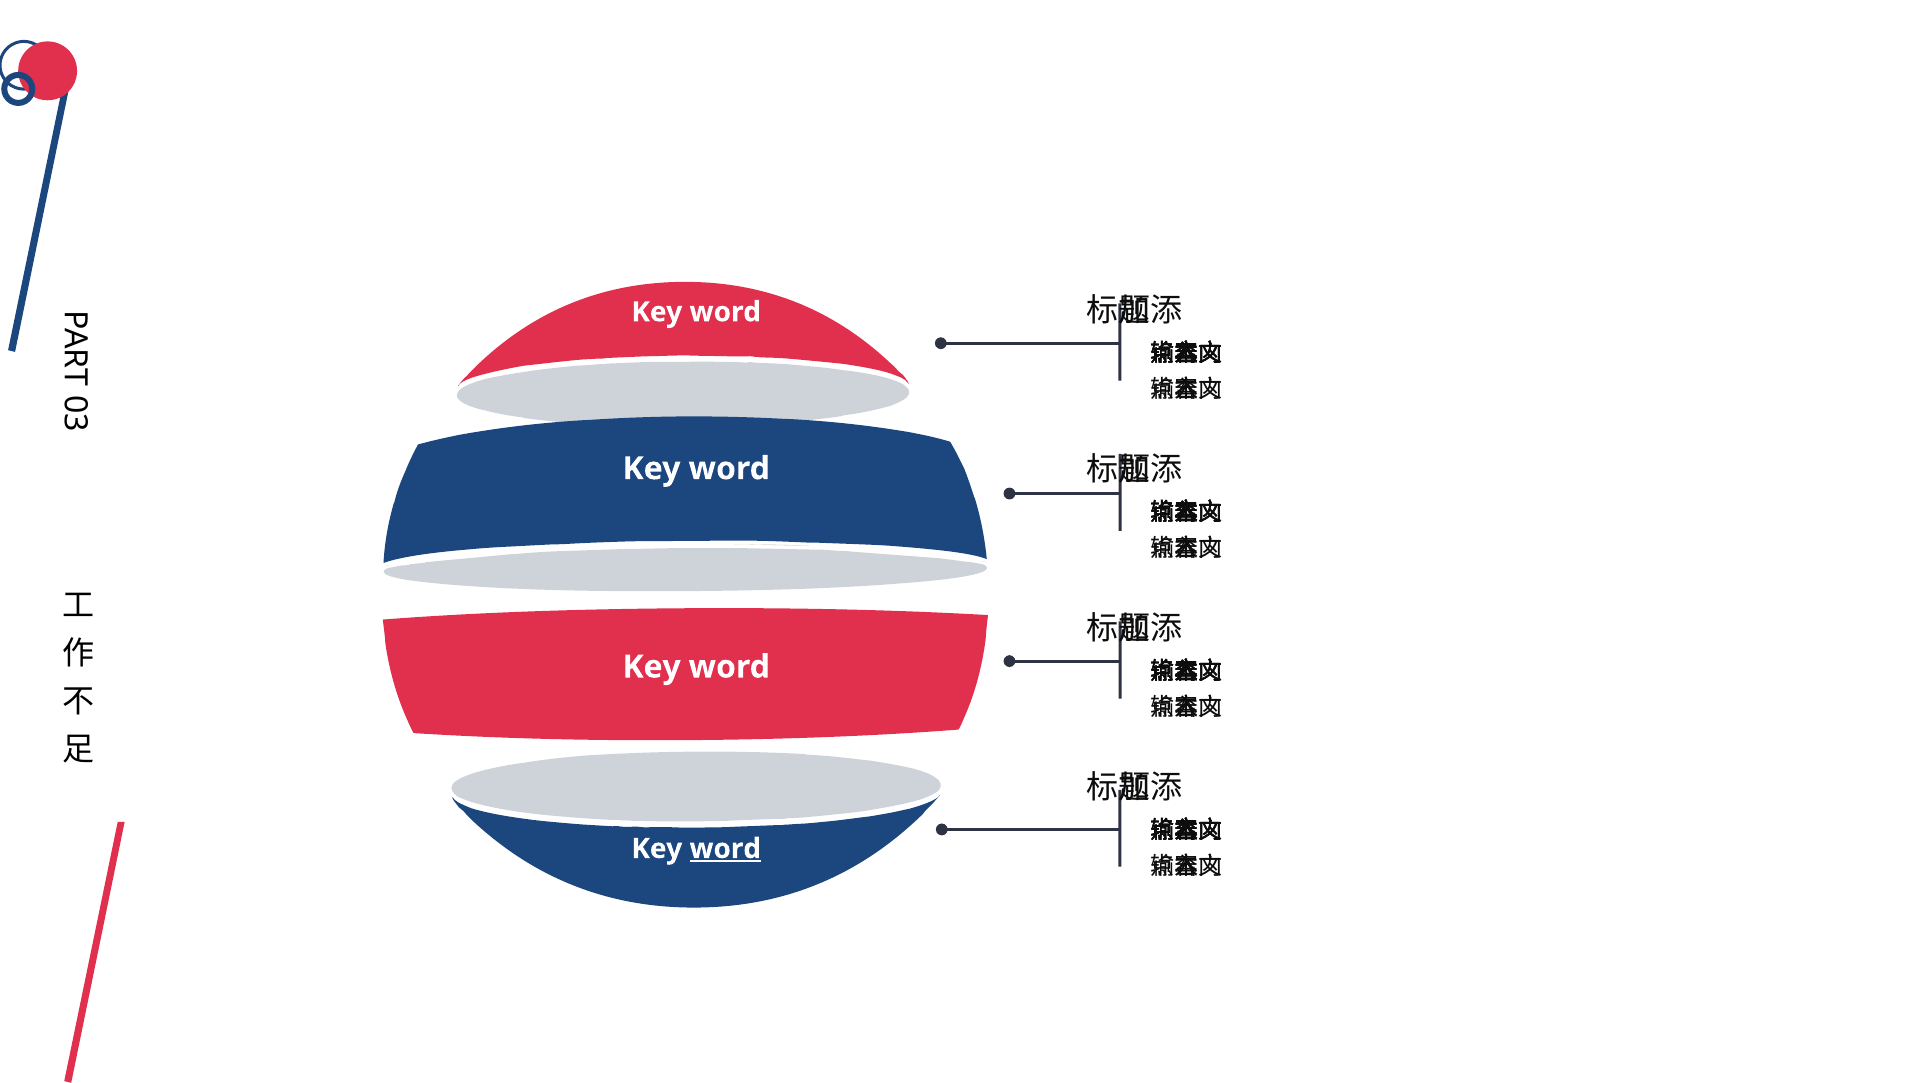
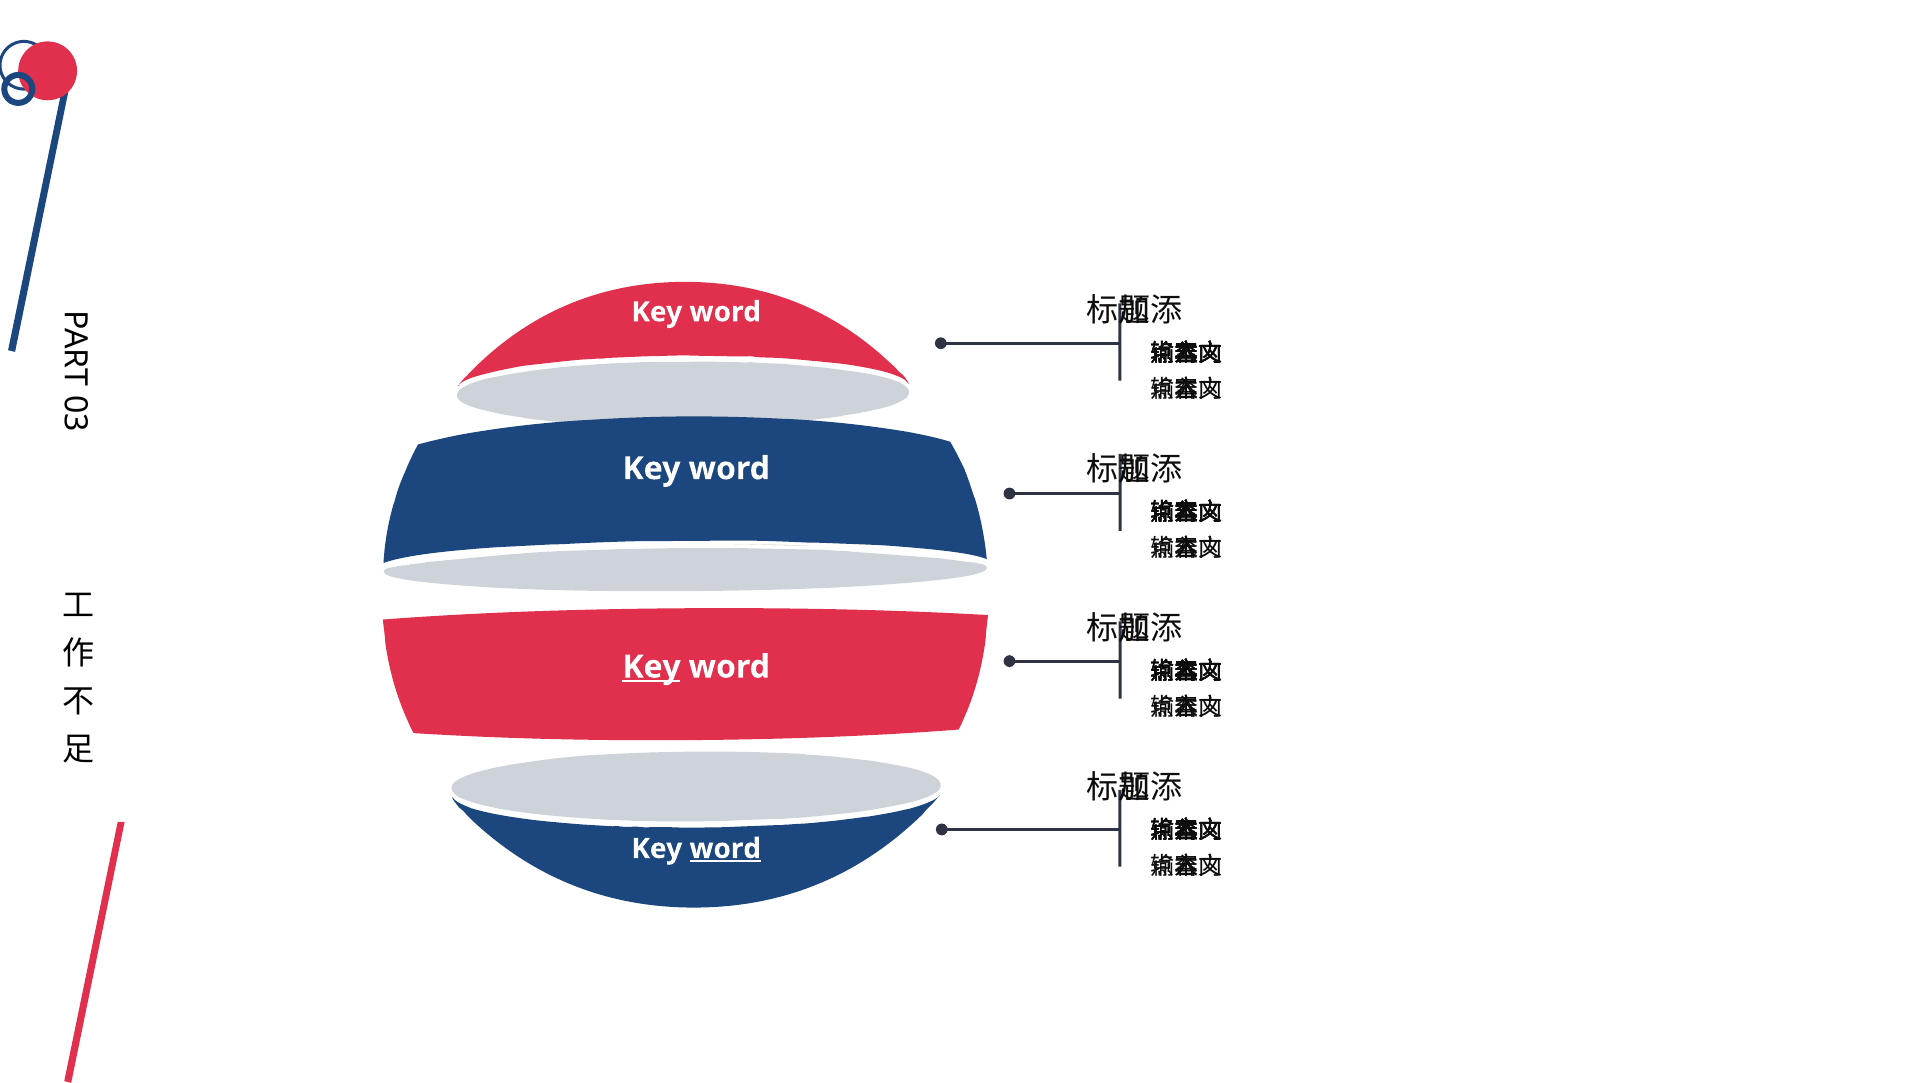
Key underline: none -> present (652, 667)
